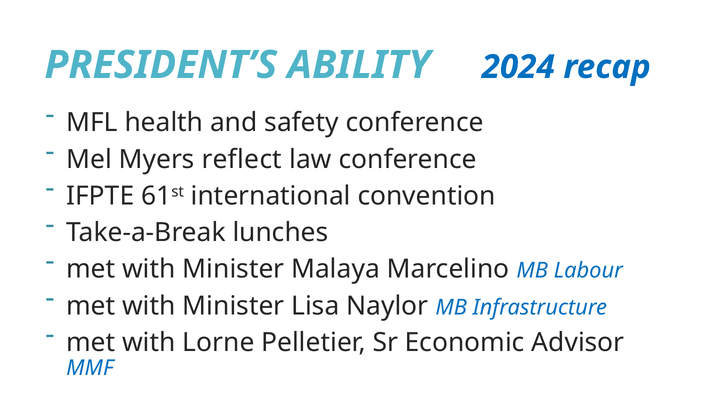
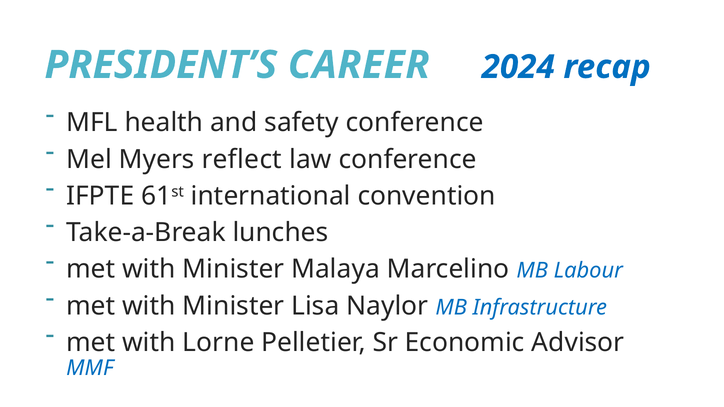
ABILITY: ABILITY -> CAREER (359, 65)
